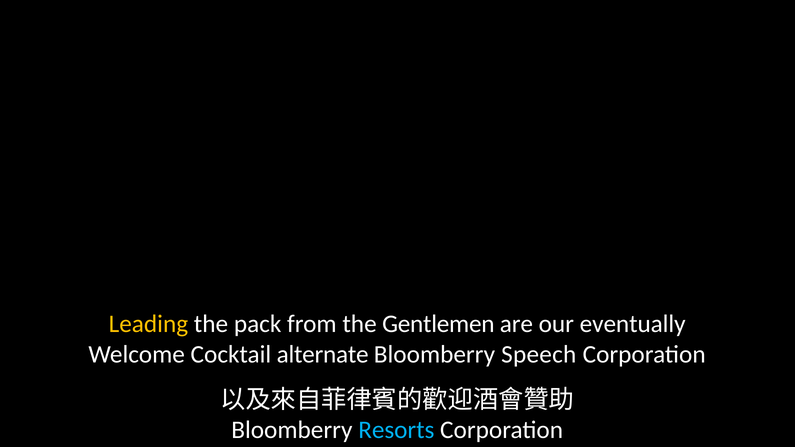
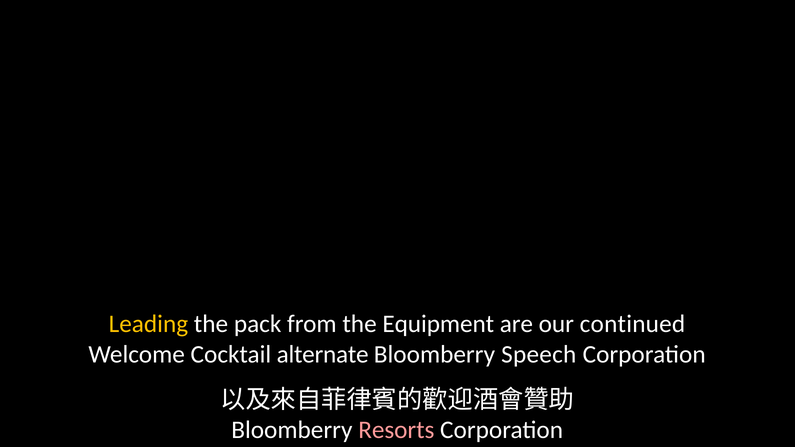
Gentlemen: Gentlemen -> Equipment (438, 324)
eventually: eventually -> continued (632, 324)
Resorts colour: light blue -> pink (396, 430)
